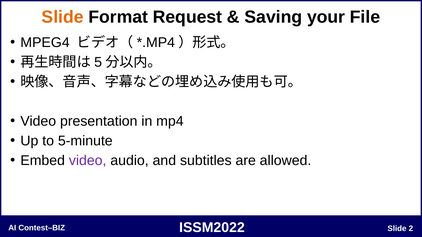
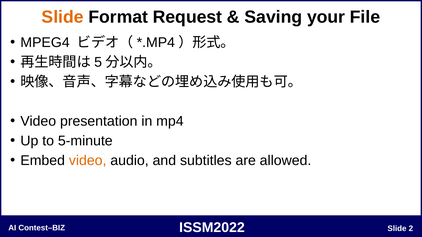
video colour: purple -> orange (88, 161)
